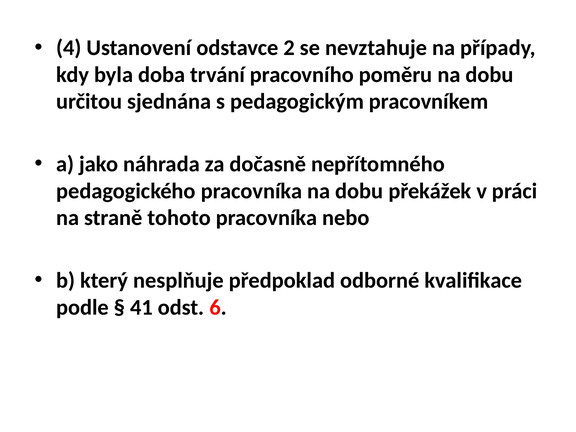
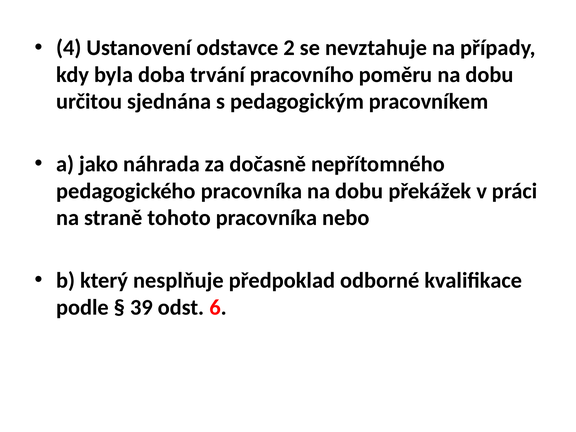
41: 41 -> 39 (142, 307)
